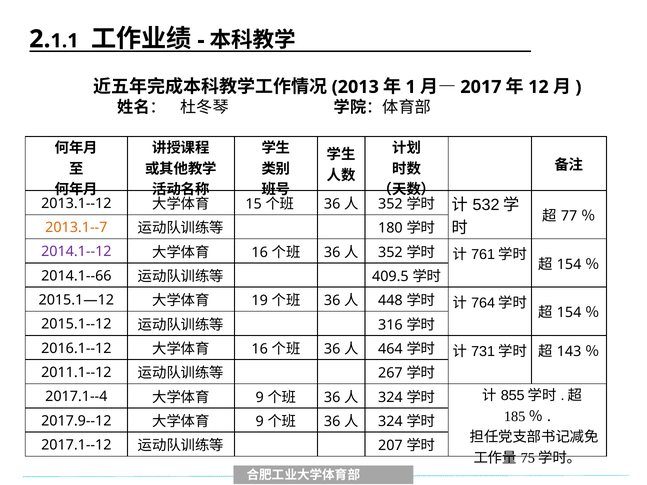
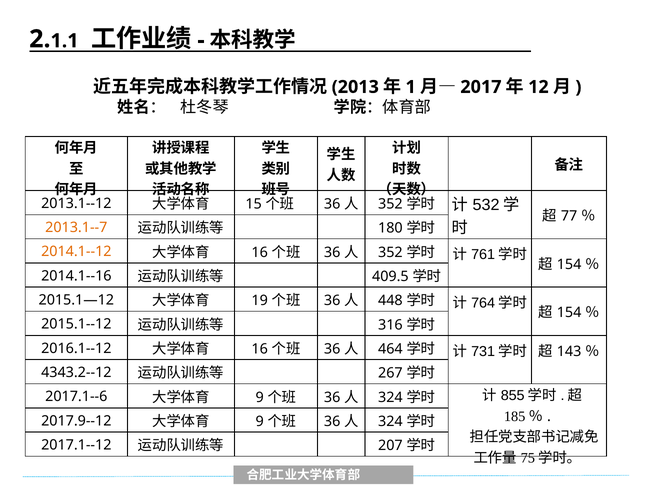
2014.1--12 colour: purple -> orange (76, 252)
2014.1--66: 2014.1--66 -> 2014.1--16 (76, 276)
2011.1--12: 2011.1--12 -> 4343.2--12 (76, 373)
2017.1--4: 2017.1--4 -> 2017.1--6 (76, 397)
